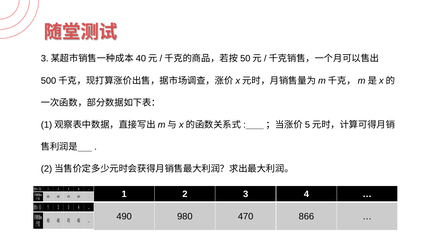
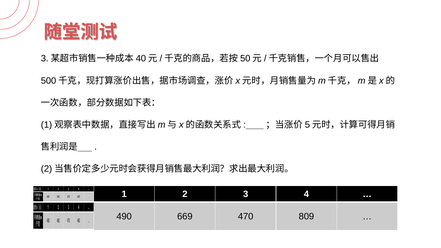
980: 980 -> 669 (185, 216)
866: 866 -> 809 (306, 216)
